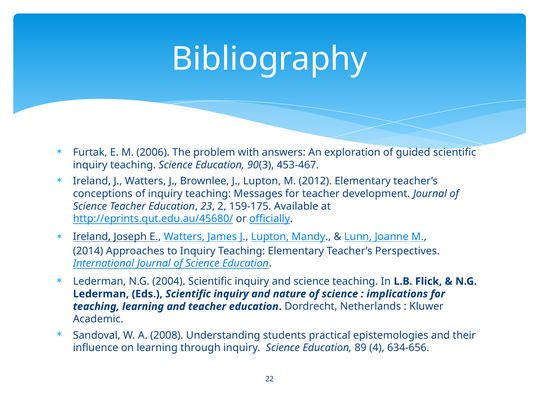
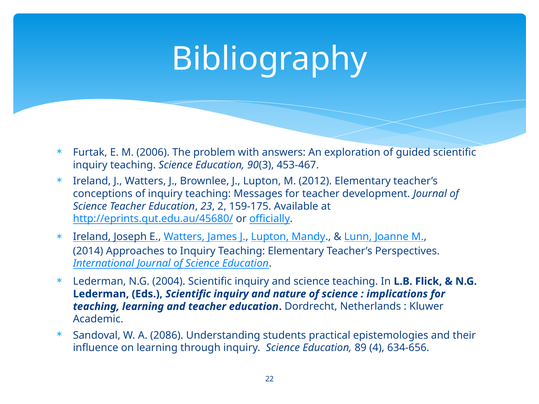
2008: 2008 -> 2086 (167, 335)
